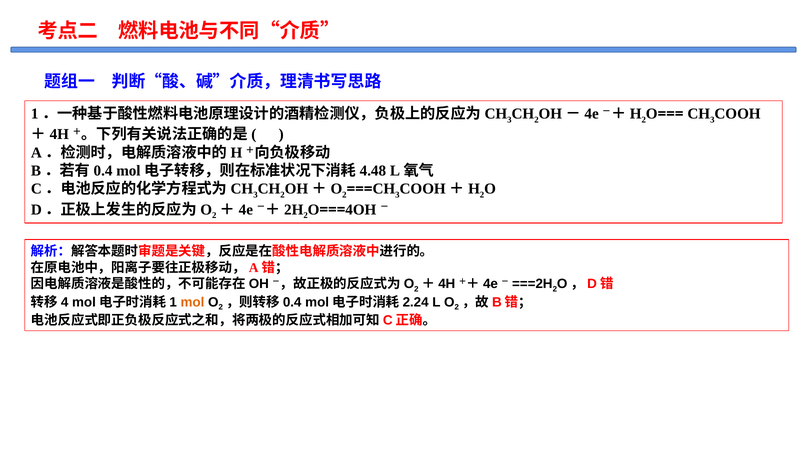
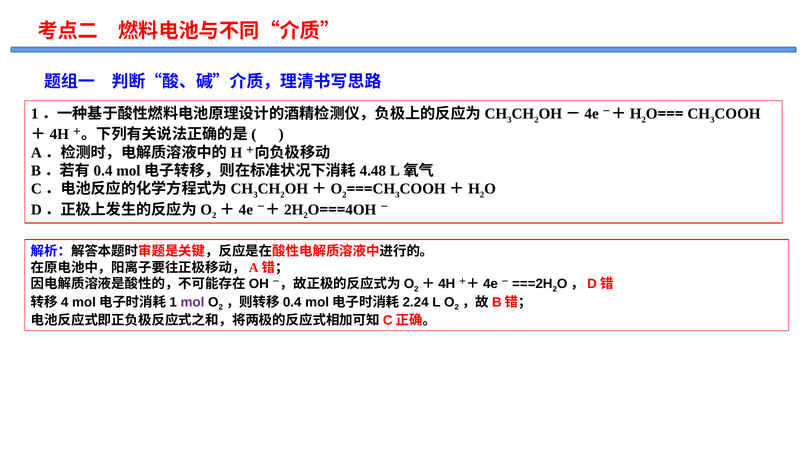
mol colour: orange -> purple (192, 302)
